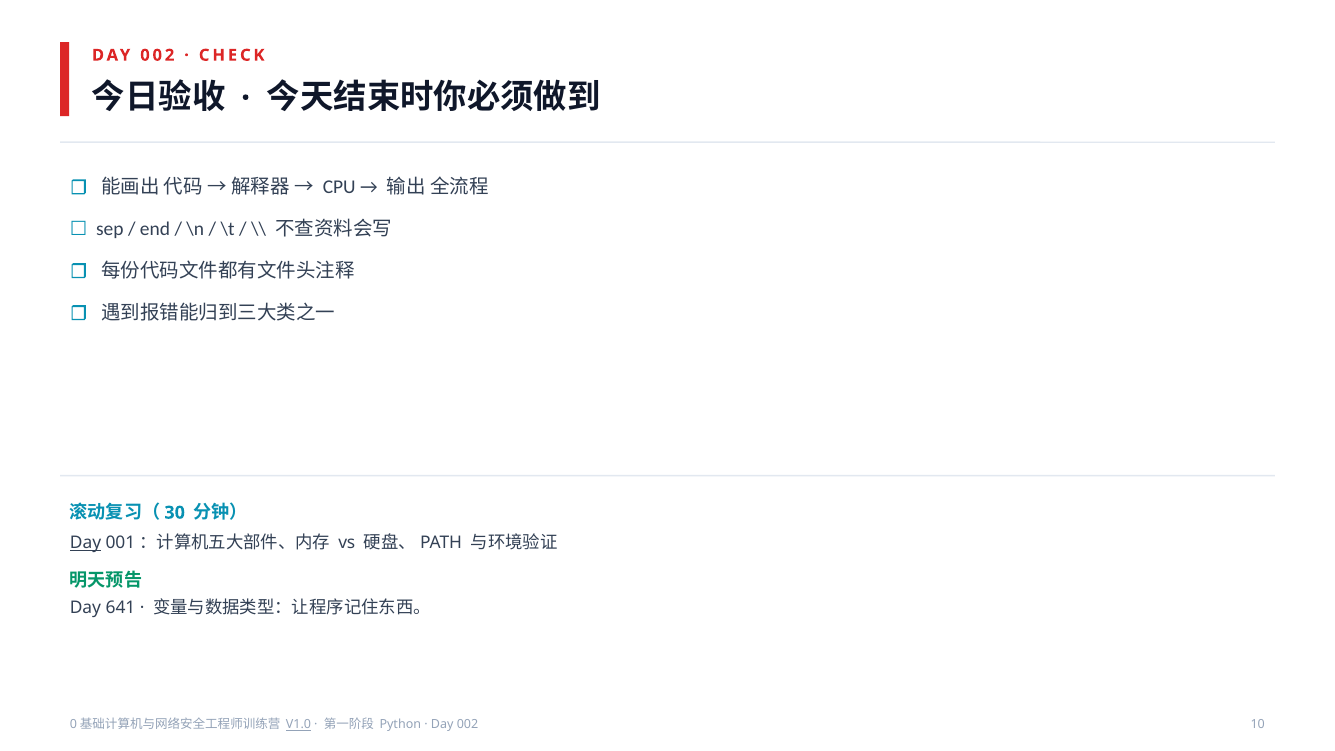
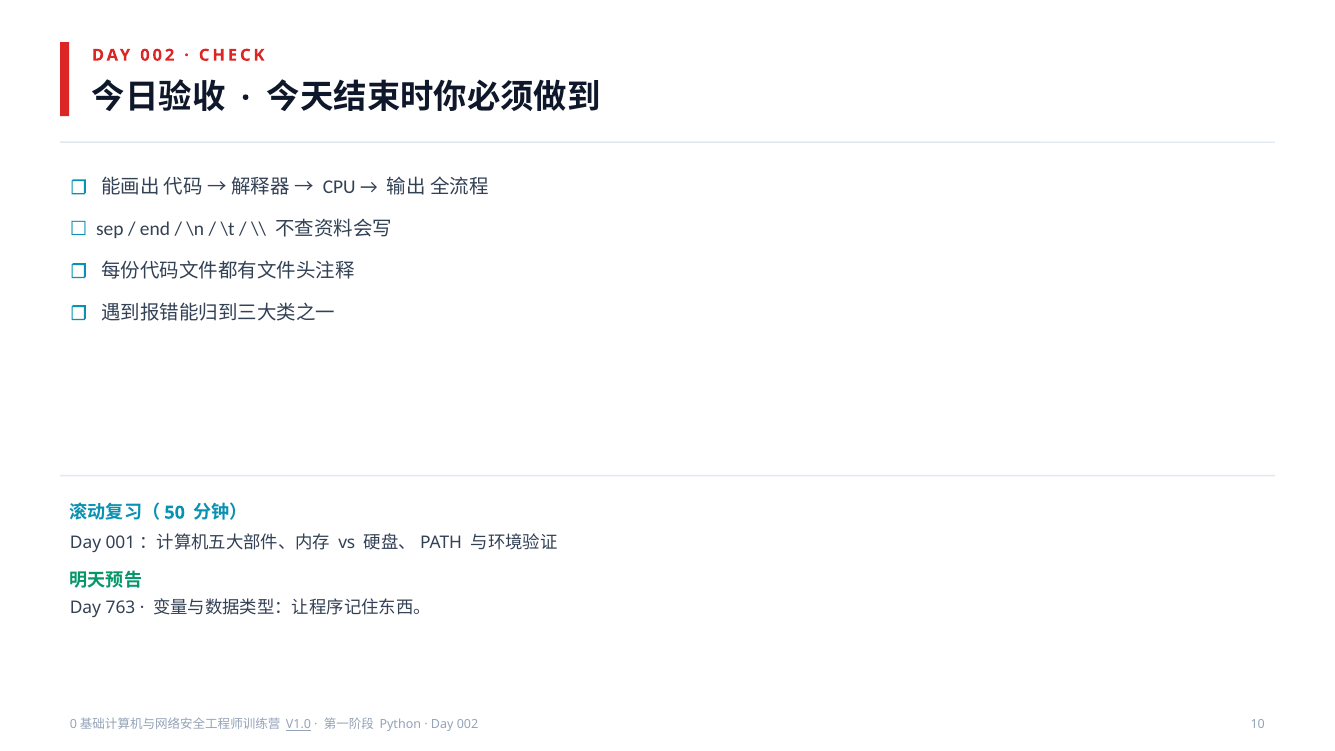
30: 30 -> 50 (175, 513)
Day underline: present -> none (86, 543)
641: 641 -> 763 (121, 607)
